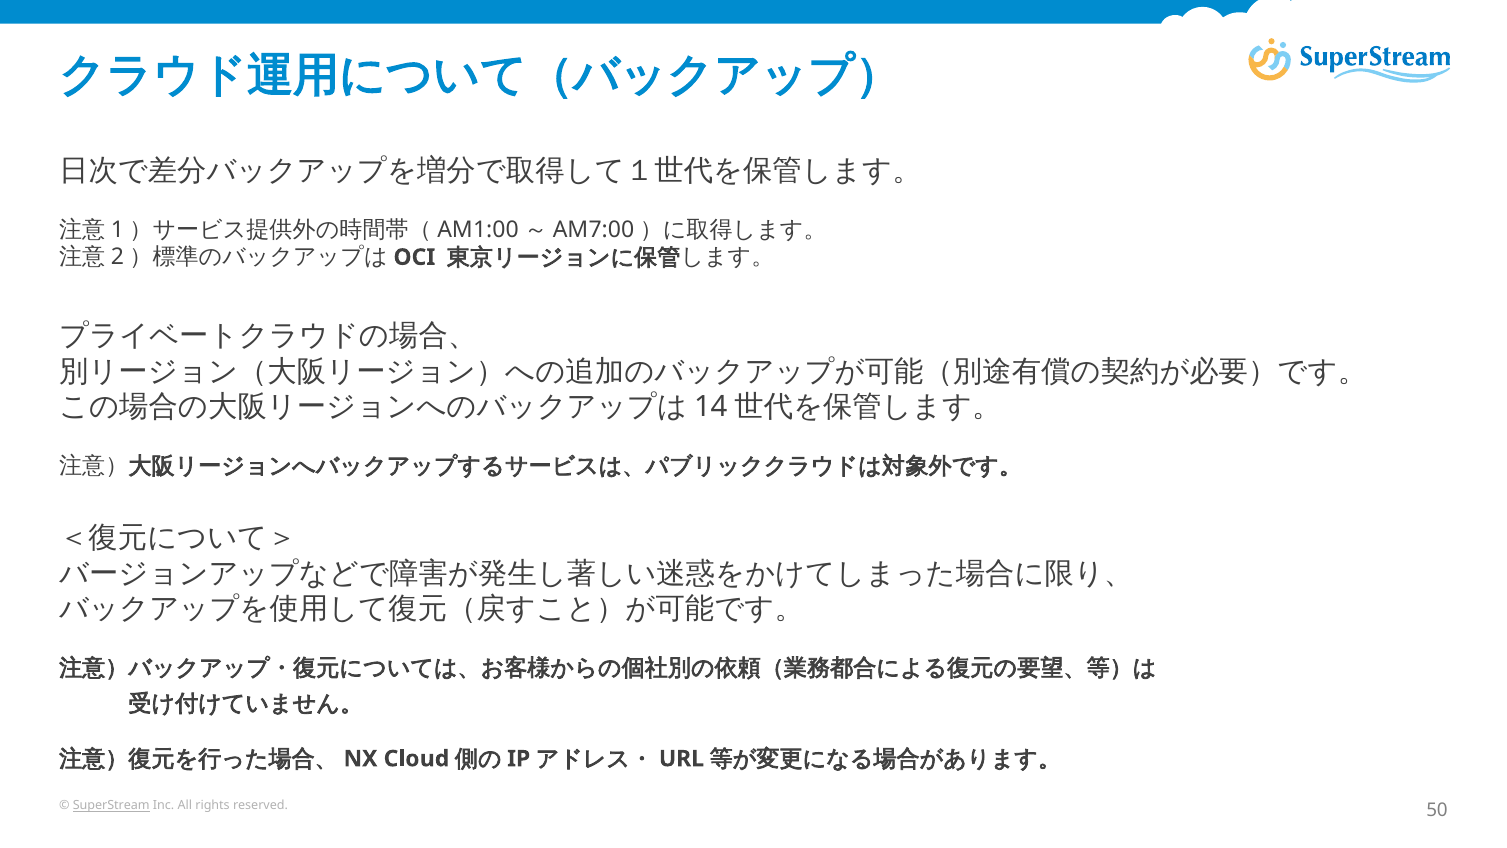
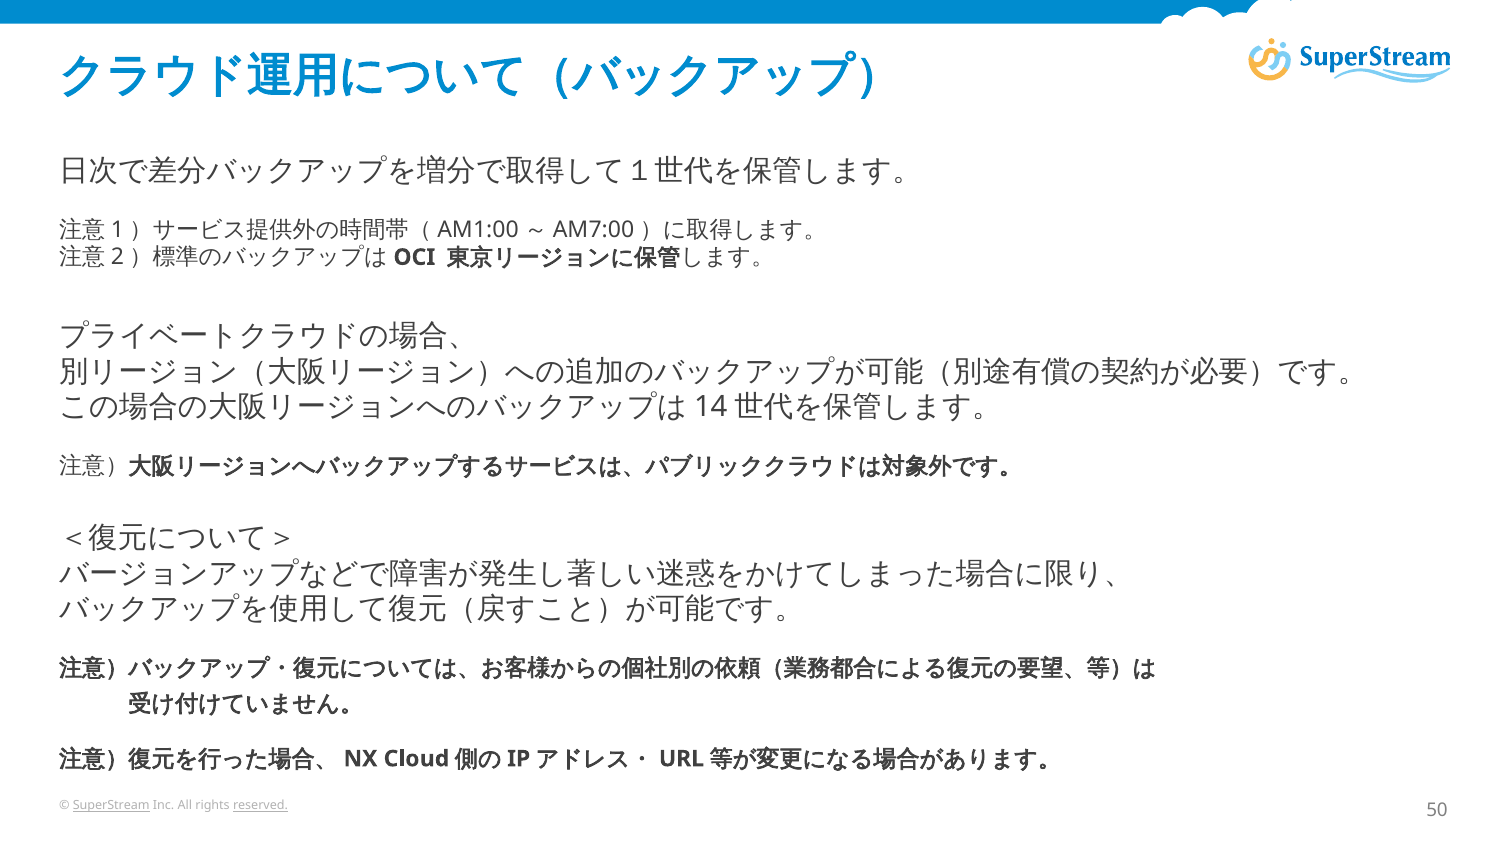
reserved underline: none -> present (260, 805)
